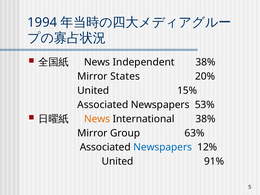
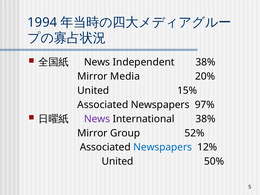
States: States -> Media (125, 76)
53%: 53% -> 97% (205, 105)
News colour: orange -> purple (97, 119)
63%: 63% -> 52% (195, 133)
91%: 91% -> 50% (214, 161)
